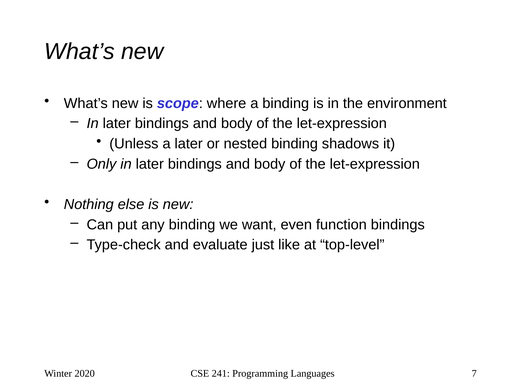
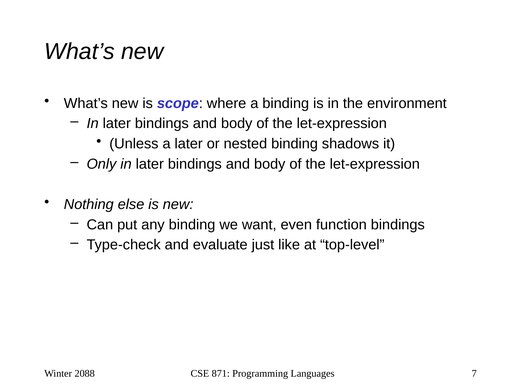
2020: 2020 -> 2088 (85, 374)
241: 241 -> 871 (221, 374)
